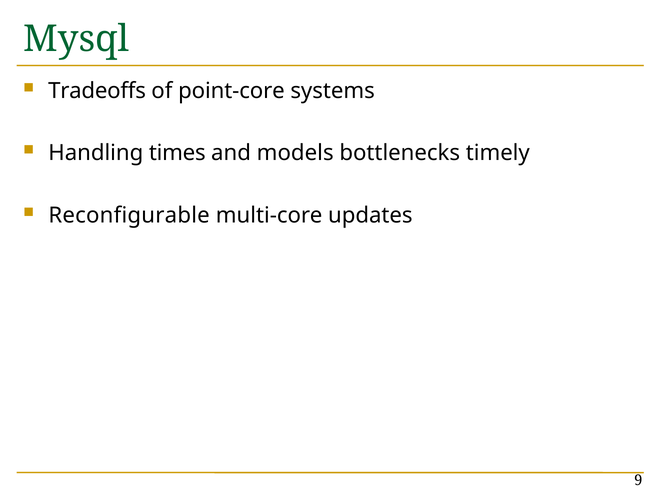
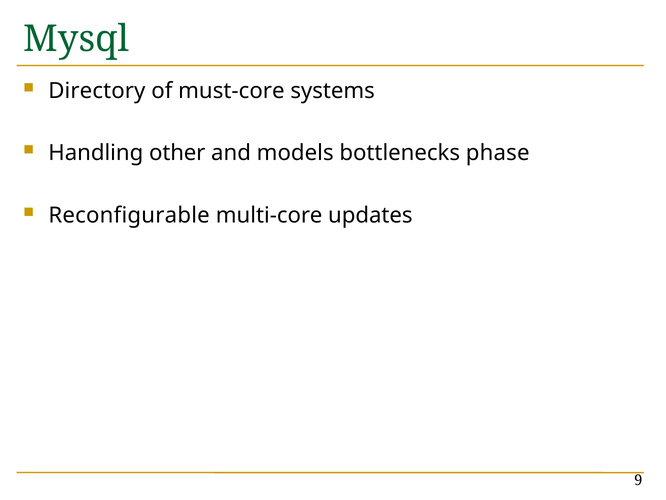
Tradeoffs: Tradeoffs -> Directory (97, 91)
point-core: point-core -> must-core (231, 91)
times: times -> other (177, 153)
timely: timely -> phase (498, 153)
